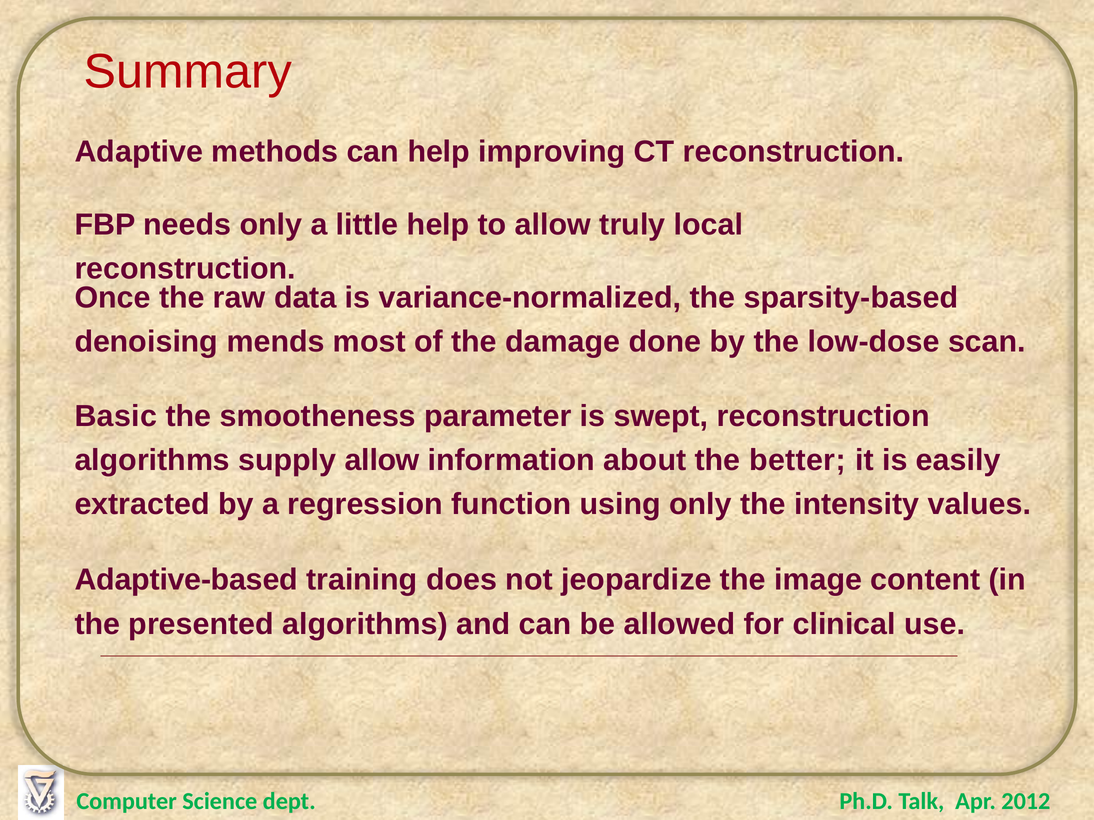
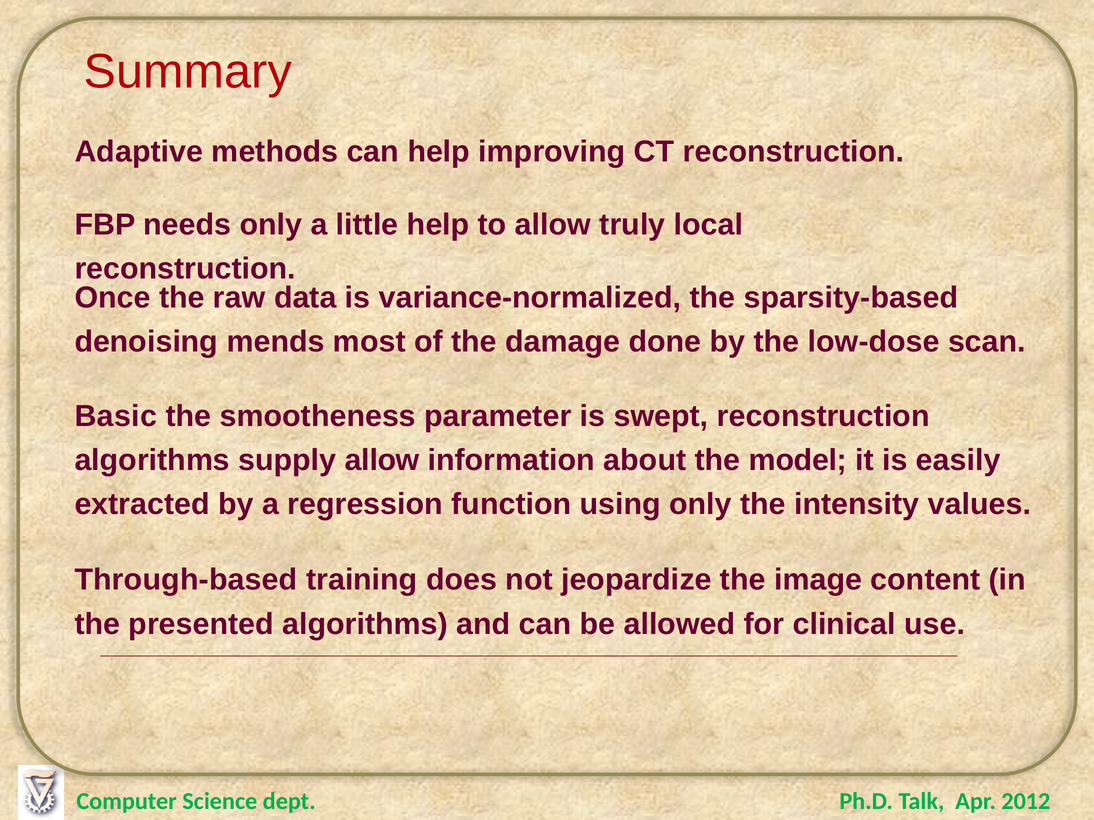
better: better -> model (798, 460)
Adaptive-based: Adaptive-based -> Through-based (186, 580)
